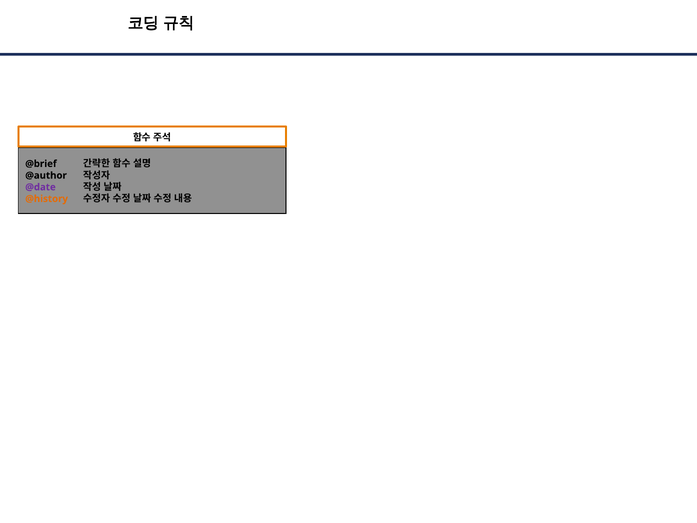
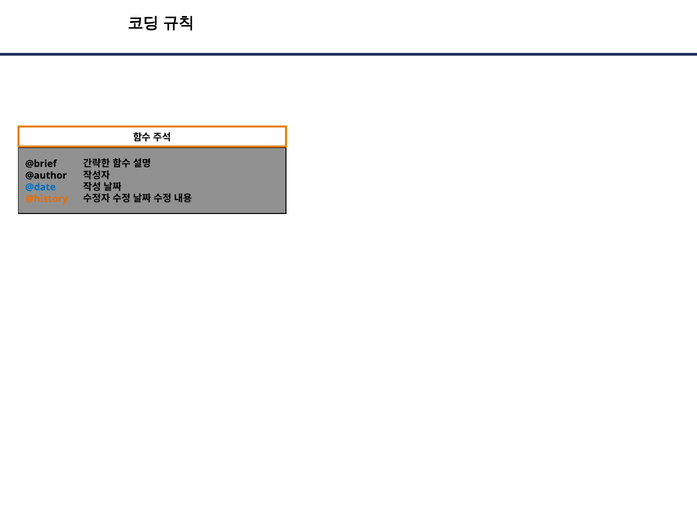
@date colour: purple -> blue (40, 187)
